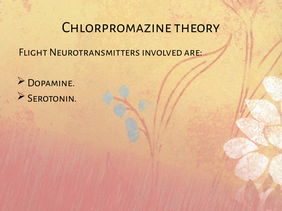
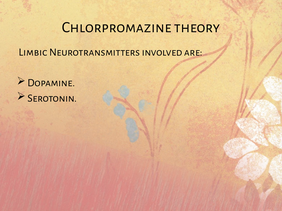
Flight: Flight -> Limbic (33, 52)
